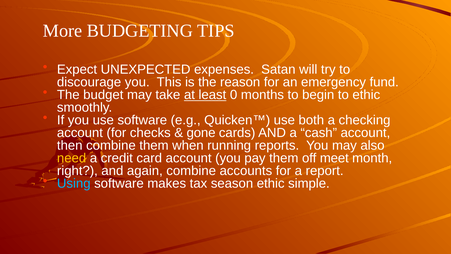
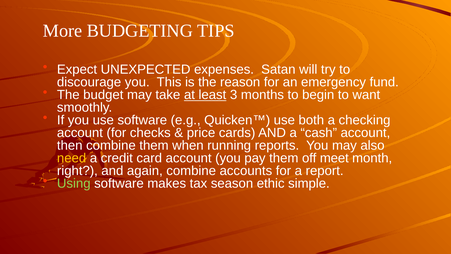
0: 0 -> 3 (234, 95)
to ethic: ethic -> want (366, 95)
gone: gone -> price (201, 133)
Using colour: light blue -> light green (74, 183)
